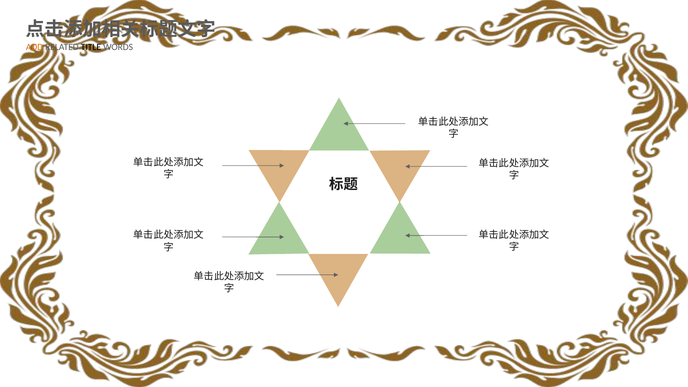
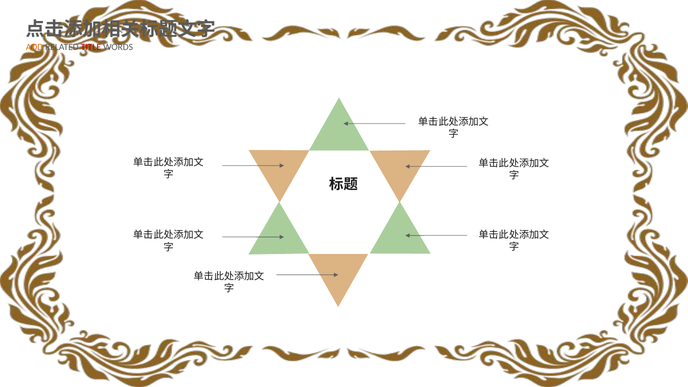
TITLE colour: black -> red (91, 47)
